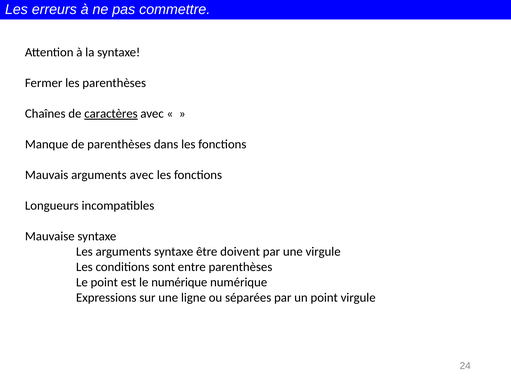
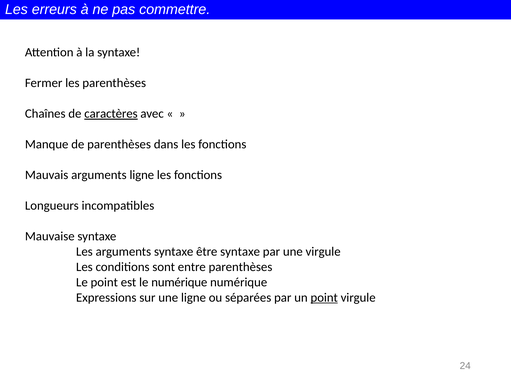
arguments avec: avec -> ligne (142, 175)
être doivent: doivent -> syntaxe (240, 252)
point underline: none -> present (324, 298)
